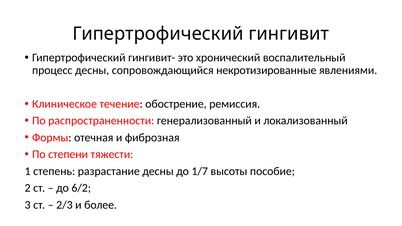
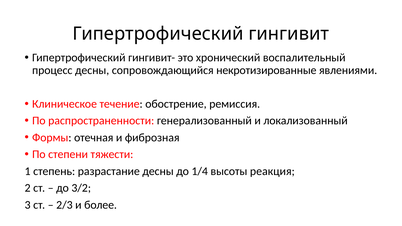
1/7: 1/7 -> 1/4 (200, 171)
пособие: пособие -> реакция (272, 171)
6/2: 6/2 -> 3/2 (81, 188)
